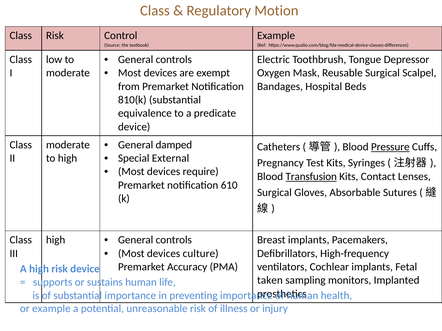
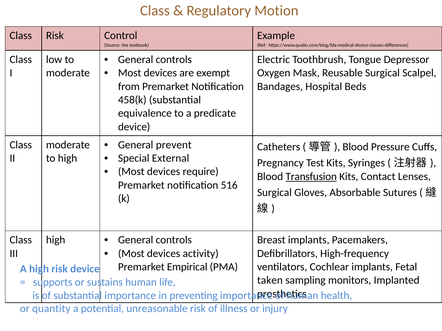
810(k: 810(k -> 458(k (132, 100)
damped: damped -> prevent (174, 145)
Pressure underline: present -> none (390, 147)
610: 610 -> 516 (229, 185)
culture: culture -> activity (201, 254)
Accuracy: Accuracy -> Empirical (187, 267)
or example: example -> quantity (51, 309)
